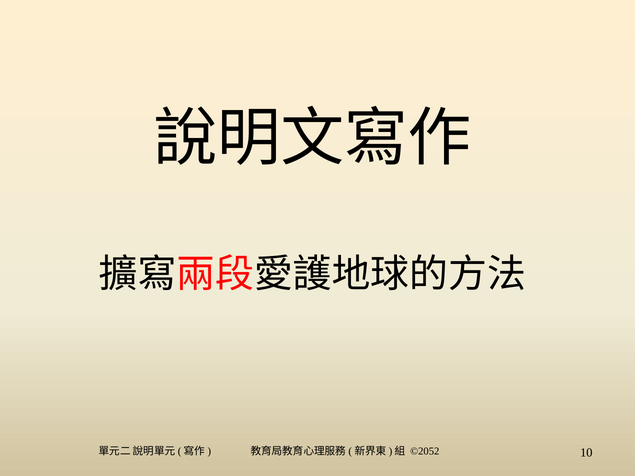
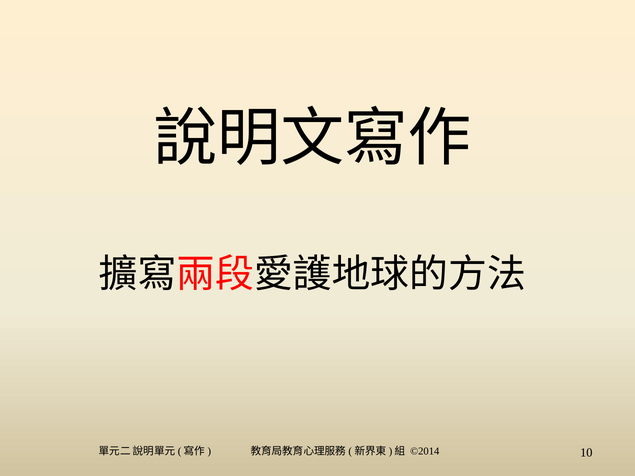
©2052: ©2052 -> ©2014 (425, 452)
